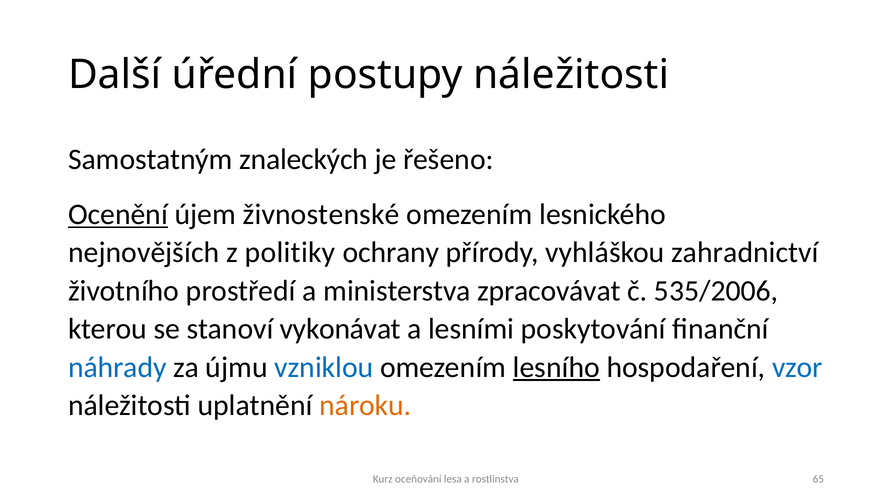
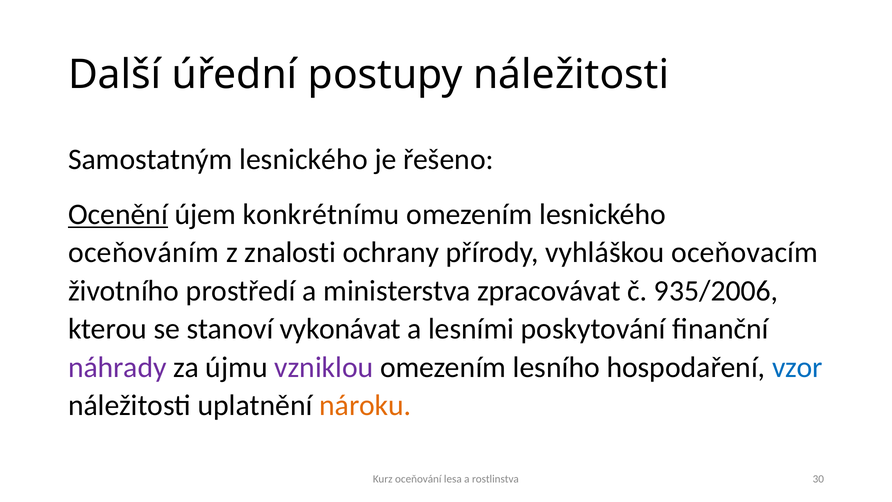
Samostatným znaleckých: znaleckých -> lesnického (303, 159)
živnostenské: živnostenské -> konkrétnímu (321, 214)
nejnovějších: nejnovějších -> oceňováním (144, 252)
politiky: politiky -> znalosti (290, 252)
zahradnictví: zahradnictví -> oceňovacím (745, 252)
535/2006: 535/2006 -> 935/2006 (716, 291)
náhrady colour: blue -> purple (117, 367)
vzniklou colour: blue -> purple (324, 367)
lesního underline: present -> none (556, 367)
65: 65 -> 30 (818, 479)
